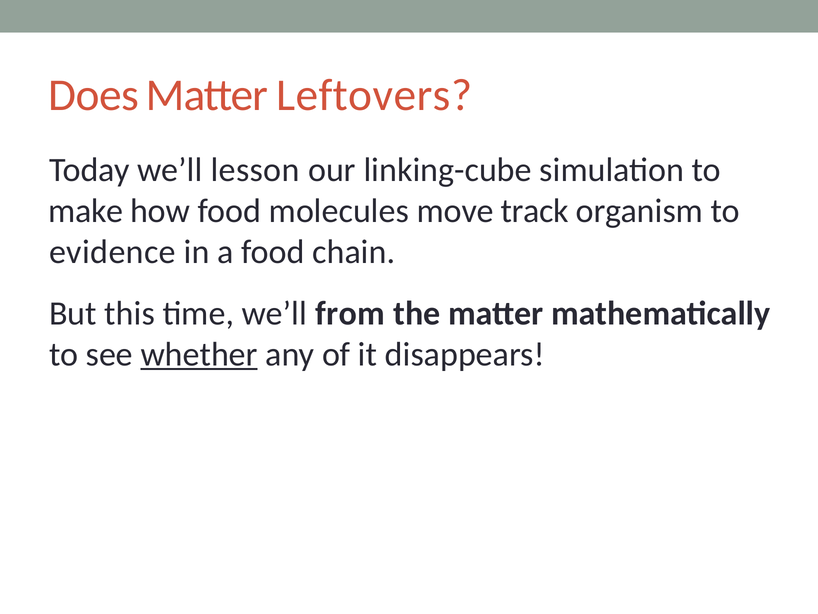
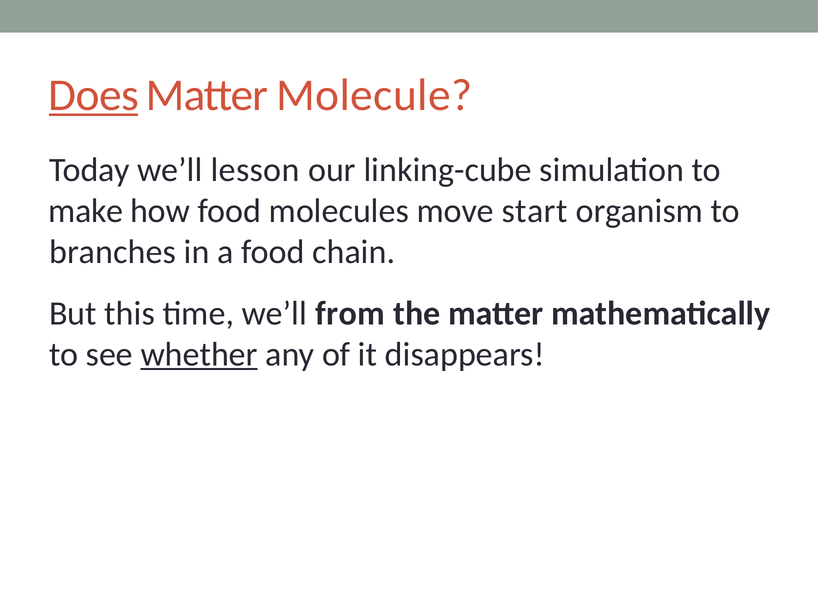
Does underline: none -> present (94, 95)
Leftovers: Leftovers -> Molecule (374, 95)
track: track -> start (535, 211)
evidence: evidence -> branches (113, 252)
